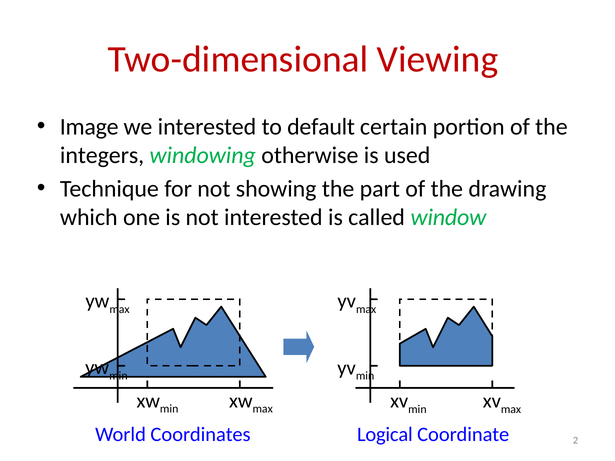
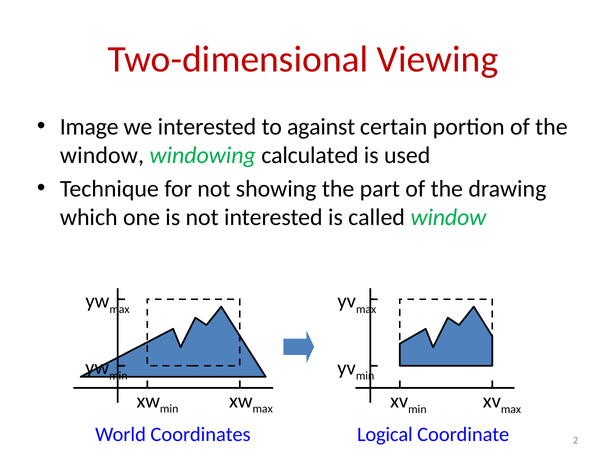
default: default -> against (321, 127)
integers: integers -> window (102, 155)
otherwise: otherwise -> calculated (310, 155)
